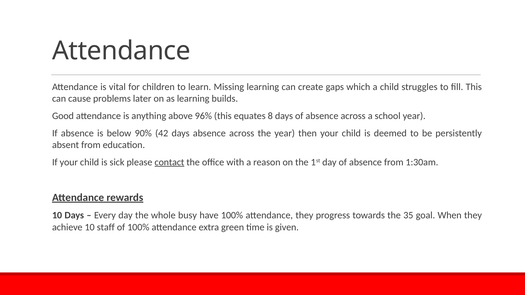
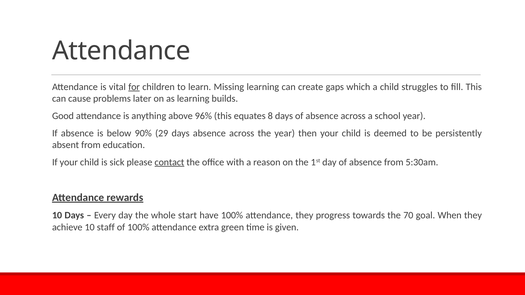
for underline: none -> present (134, 87)
42: 42 -> 29 (162, 133)
1:30am: 1:30am -> 5:30am (422, 162)
busy: busy -> start (188, 216)
35: 35 -> 70 (408, 216)
